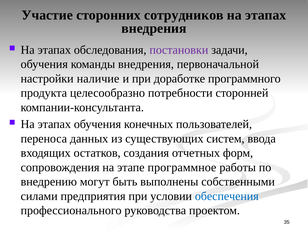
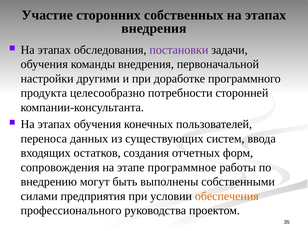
сотрудников: сотрудников -> собственных (184, 15)
наличие: наличие -> другими (98, 79)
обеспечения colour: blue -> orange (227, 196)
